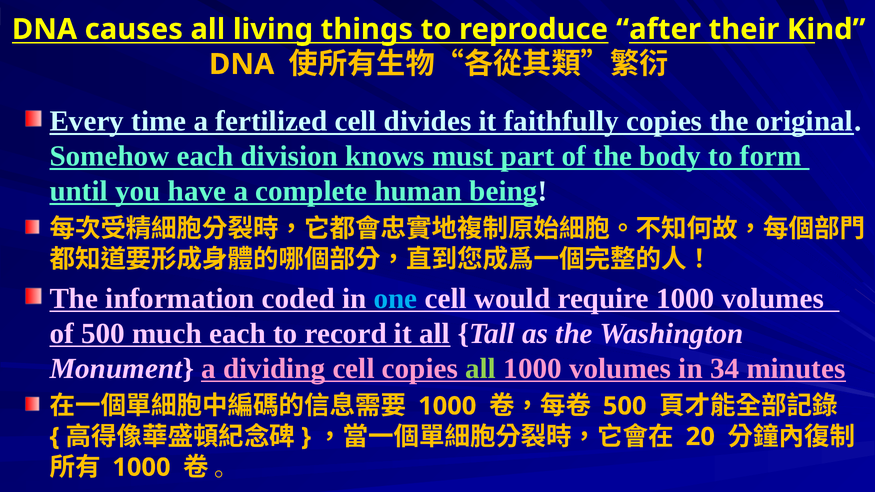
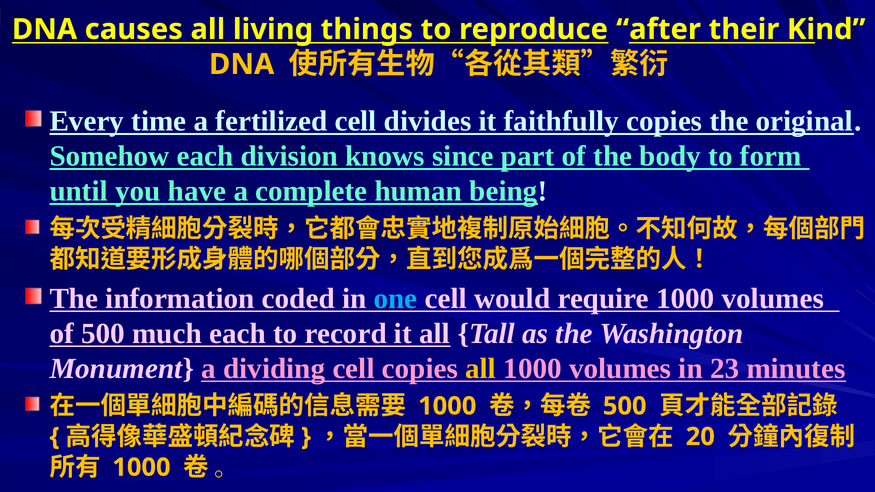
must: must -> since (463, 156)
all colour: light green -> yellow (481, 369)
34: 34 -> 23 (725, 369)
